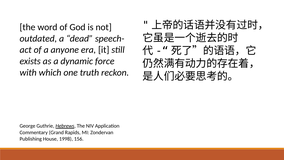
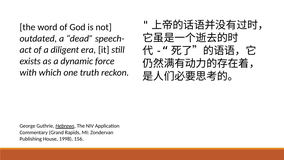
anyone: anyone -> diligent (65, 50)
